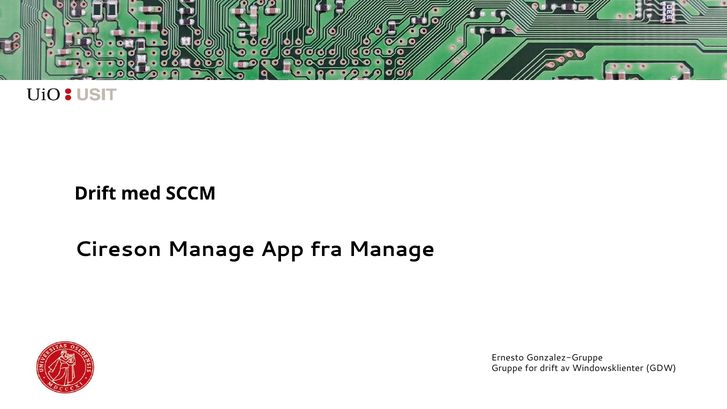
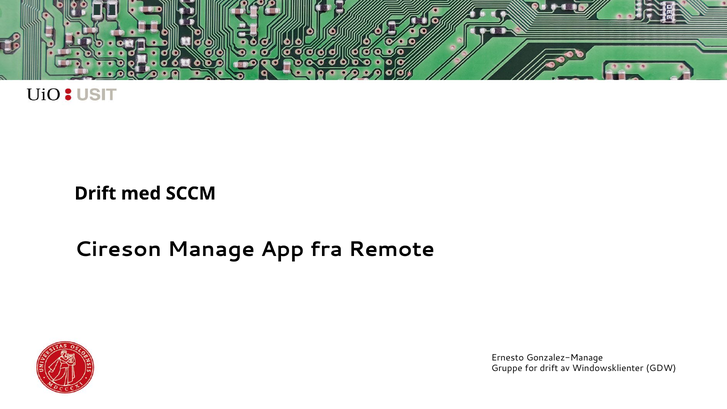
fra Manage: Manage -> Remote (392, 249)
Gonzalez-Gruppe: Gonzalez-Gruppe -> Gonzalez-Manage (565, 357)
